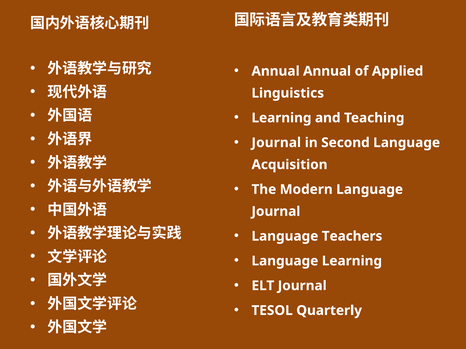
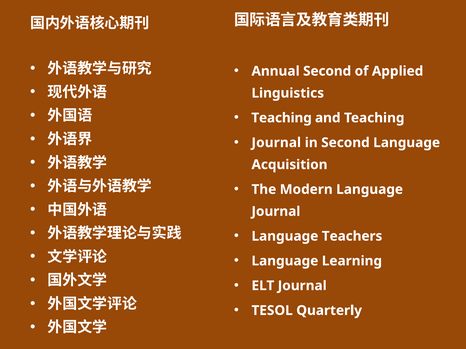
Annual Annual: Annual -> Second (327, 71)
Learning: Learning -> Teaching (282, 118)
